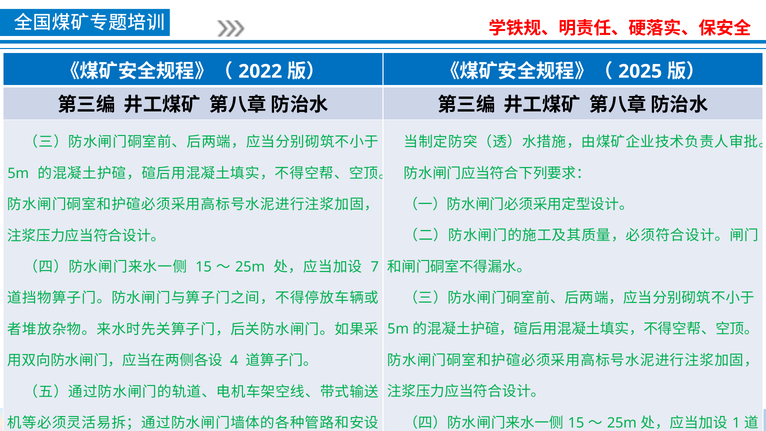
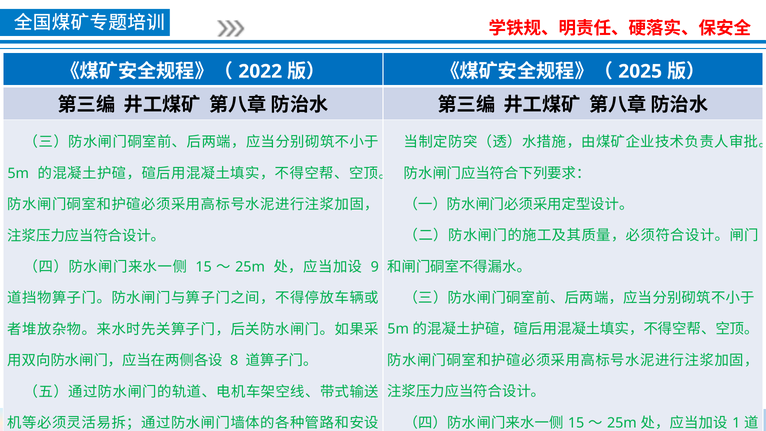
7: 7 -> 9 (375, 267)
4: 4 -> 8 (234, 360)
